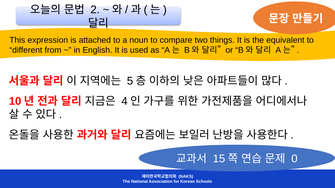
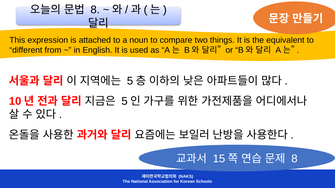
2: 2 -> 8 (95, 10)
4: 4 -> 5 (125, 101)
0: 0 -> 8 (294, 159)
